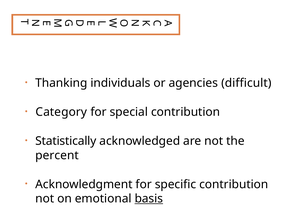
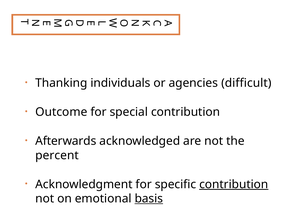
Category: Category -> Outcome (61, 112)
Statistically: Statistically -> Afterwards (66, 141)
contribution underline: none -> present (234, 185)
